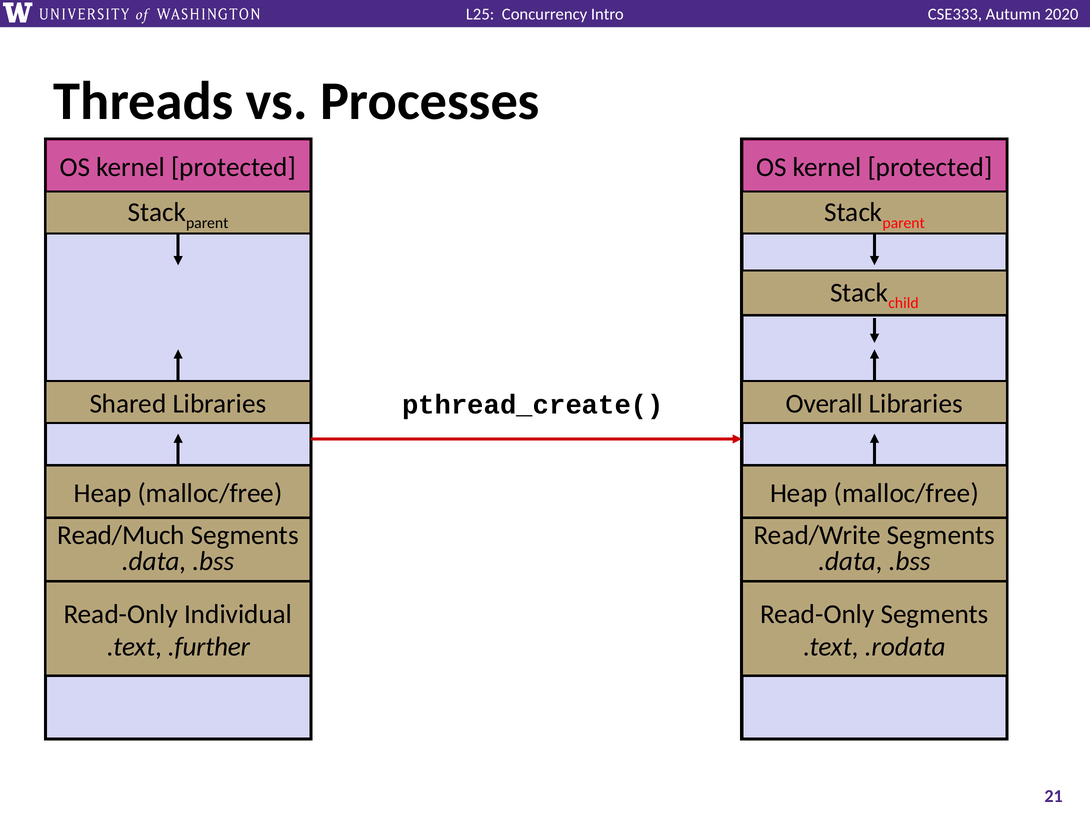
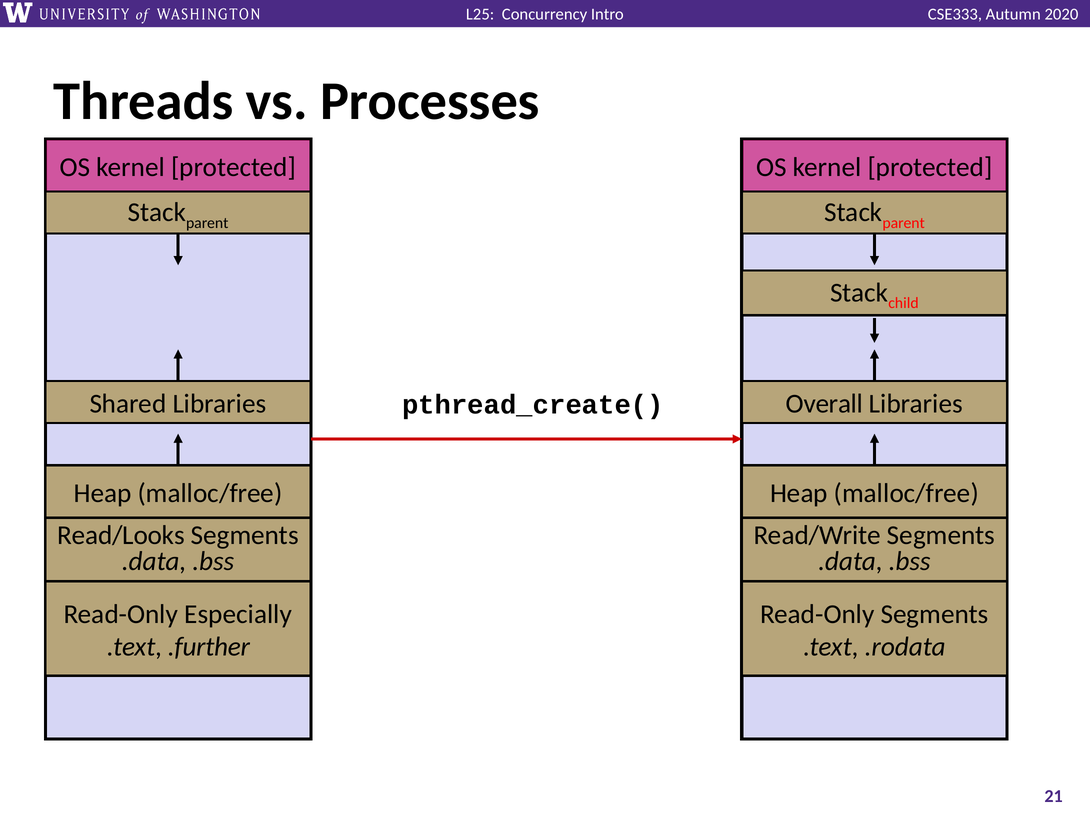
Read/Much: Read/Much -> Read/Looks (121, 536)
Individual: Individual -> Especially (238, 614)
